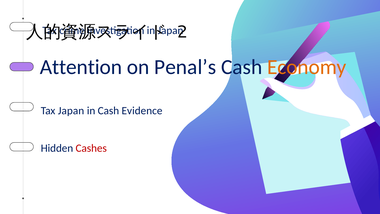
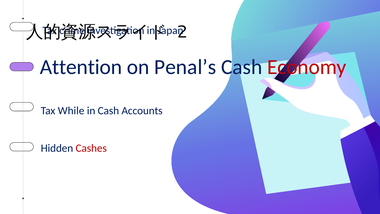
Economy colour: orange -> red (307, 67)
Tax Japan: Japan -> While (71, 111)
Evidence: Evidence -> Accounts (142, 111)
